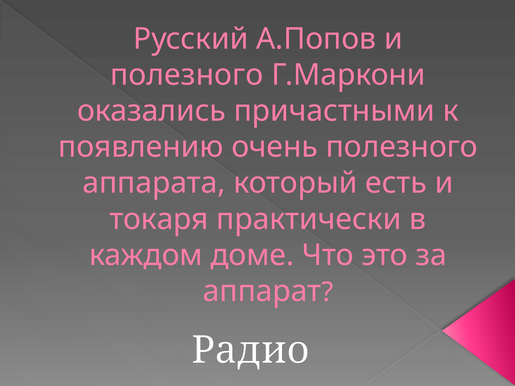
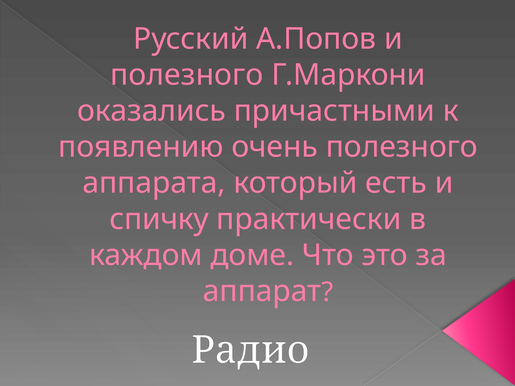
токаря: токаря -> спичку (159, 219)
